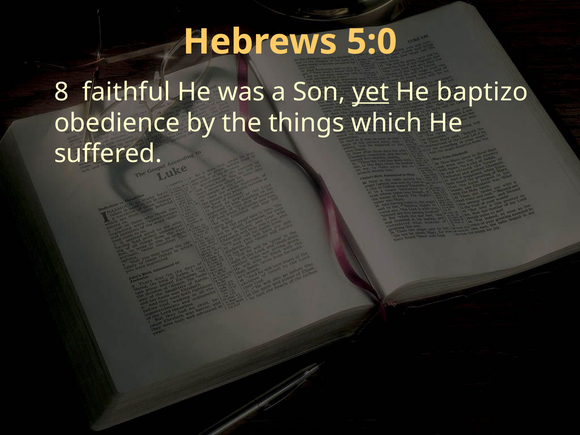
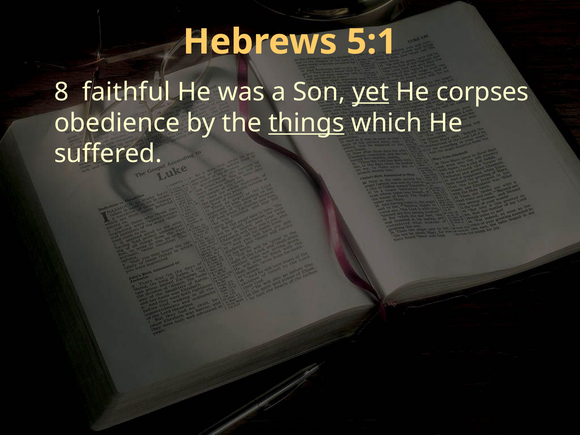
5:0: 5:0 -> 5:1 (372, 42)
baptizo: baptizo -> corpses (483, 92)
things underline: none -> present (306, 123)
